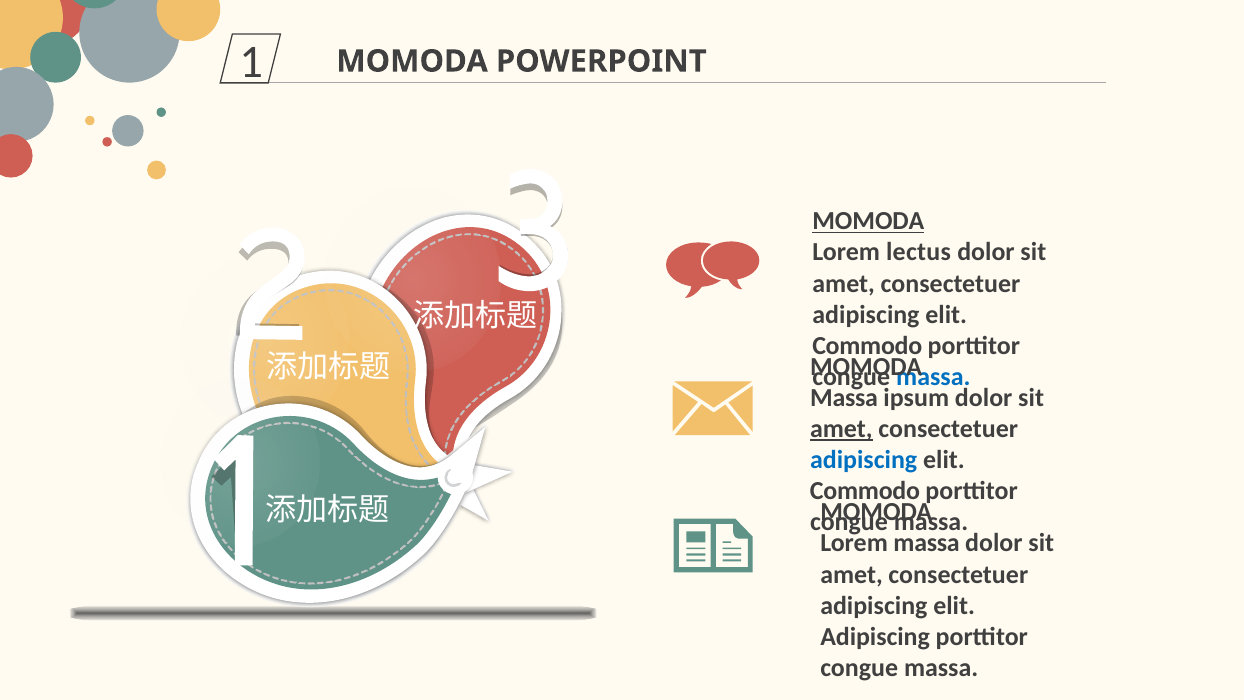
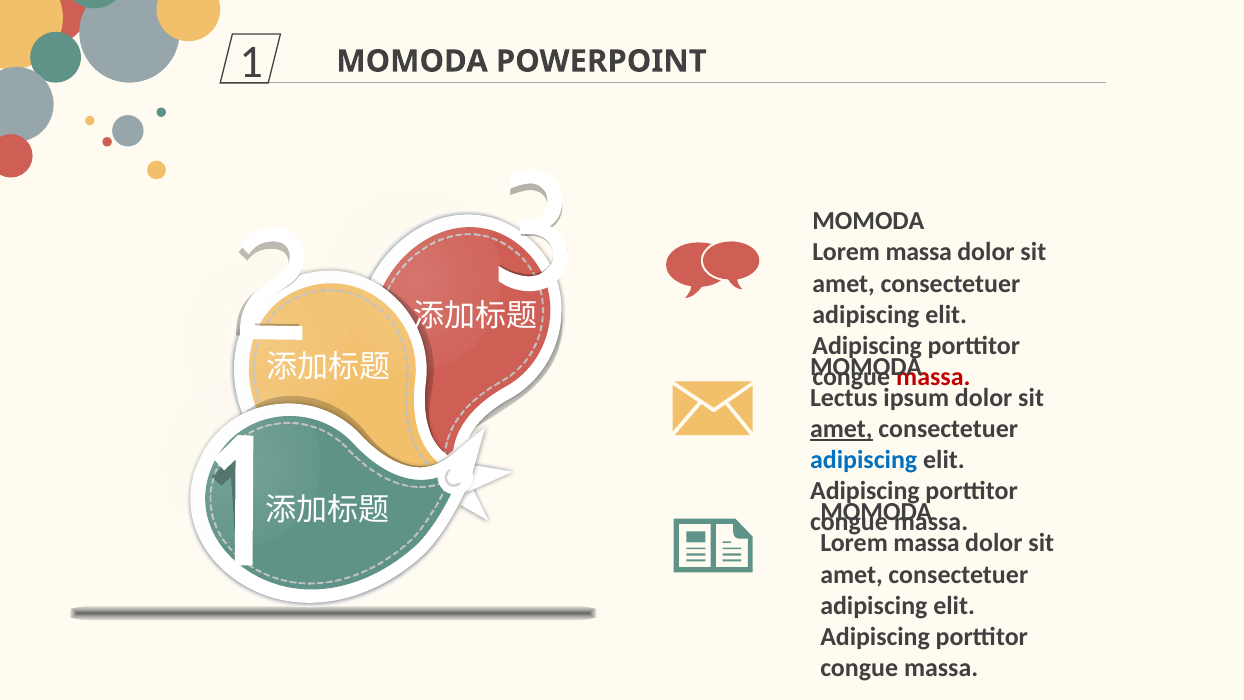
MOMODA underline: present -> none (868, 221)
lectus: lectus -> massa (919, 252)
Commodo: Commodo -> Adipiscing (867, 346)
massa colour: blue -> red (933, 377)
Massa: Massa -> Lectus (844, 398)
Commodo: Commodo -> Adipiscing (865, 491)
